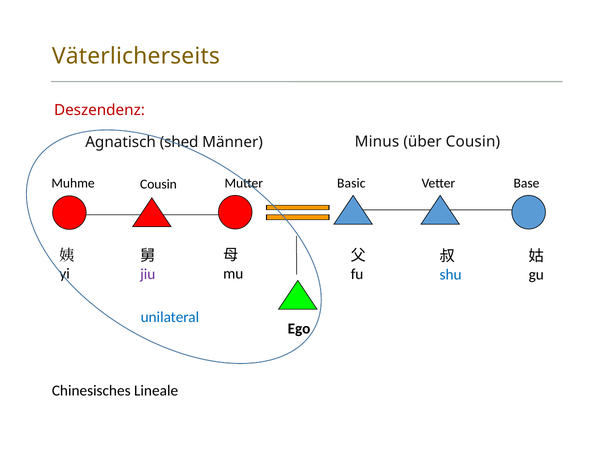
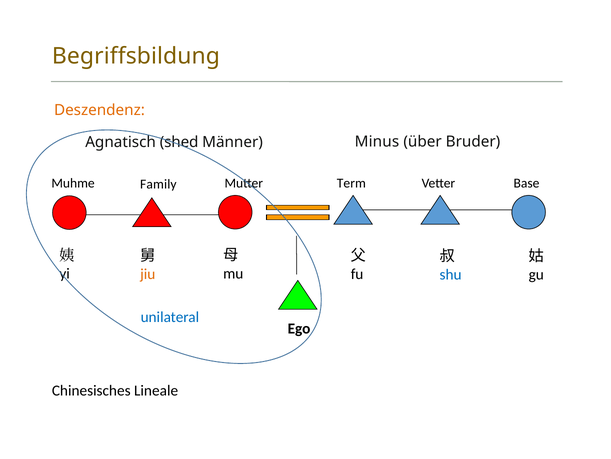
Väterlicherseits: Väterlicherseits -> Begriffsbildung (136, 56)
Deszendenz colour: red -> orange (99, 110)
über Cousin: Cousin -> Bruder (473, 141)
Basic: Basic -> Term (351, 183)
Cousin: Cousin -> Family (158, 184)
jiu colour: purple -> orange (148, 274)
